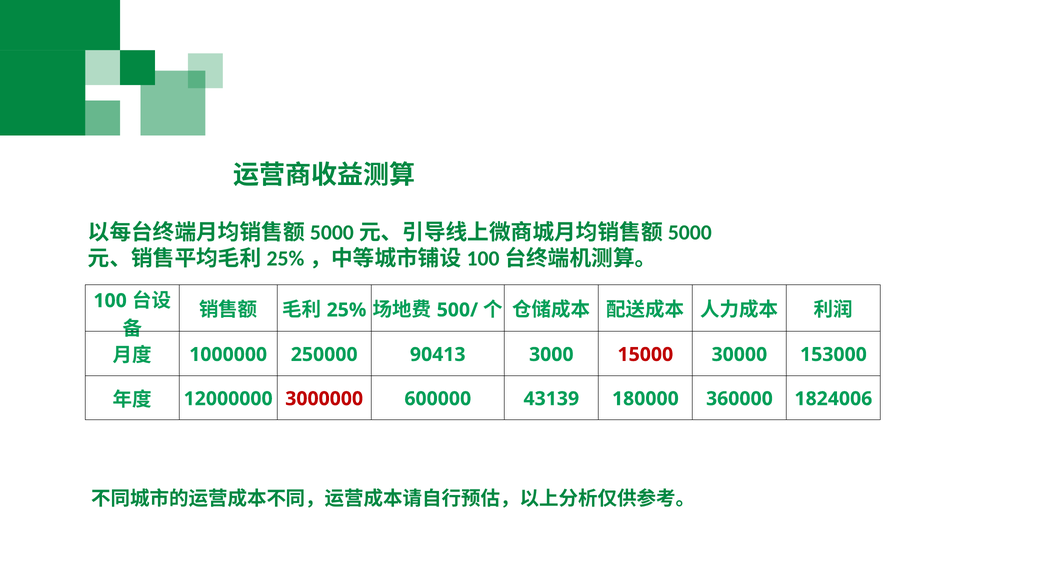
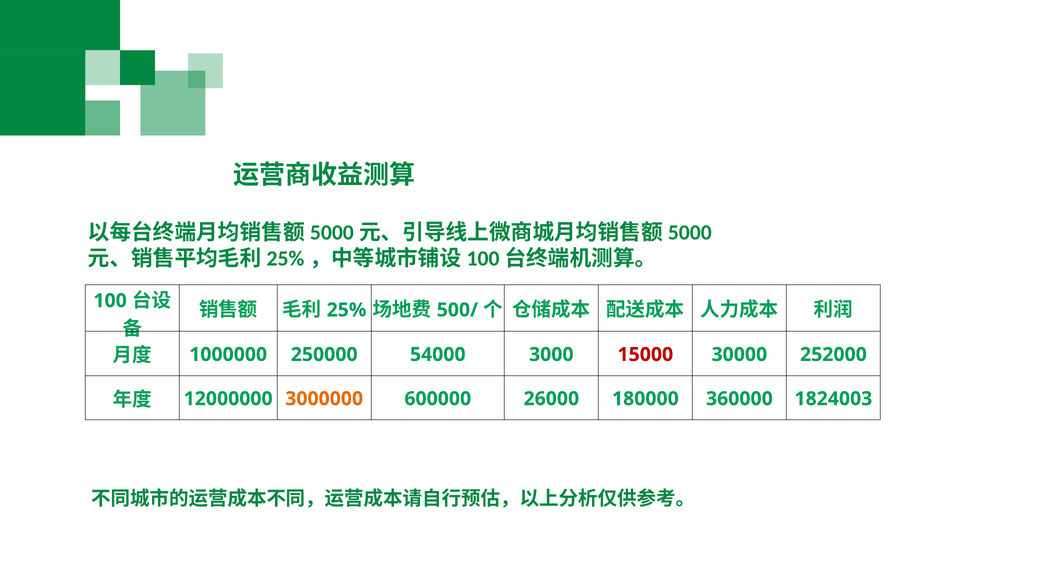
90413: 90413 -> 54000 (438, 355)
153000: 153000 -> 252000 (833, 355)
3000000 colour: red -> orange (324, 399)
43139: 43139 -> 26000 (551, 399)
1824006: 1824006 -> 1824003 (833, 399)
